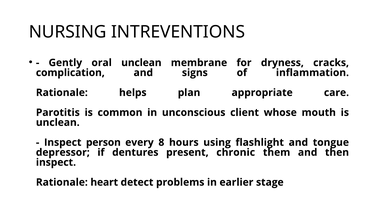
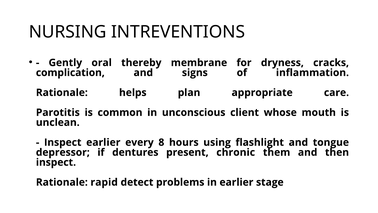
oral unclean: unclean -> thereby (141, 63)
Inspect person: person -> earlier (103, 142)
heart: heart -> rapid (104, 182)
